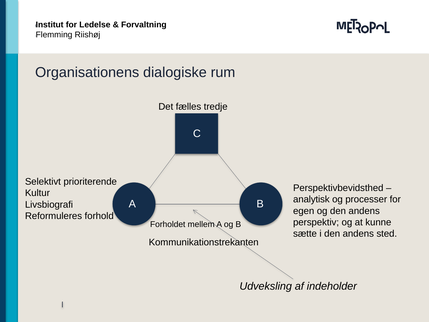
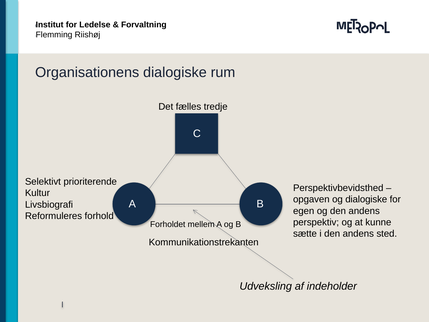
analytisk: analytisk -> opgaven (311, 199)
og processer: processer -> dialogiske (366, 199)
